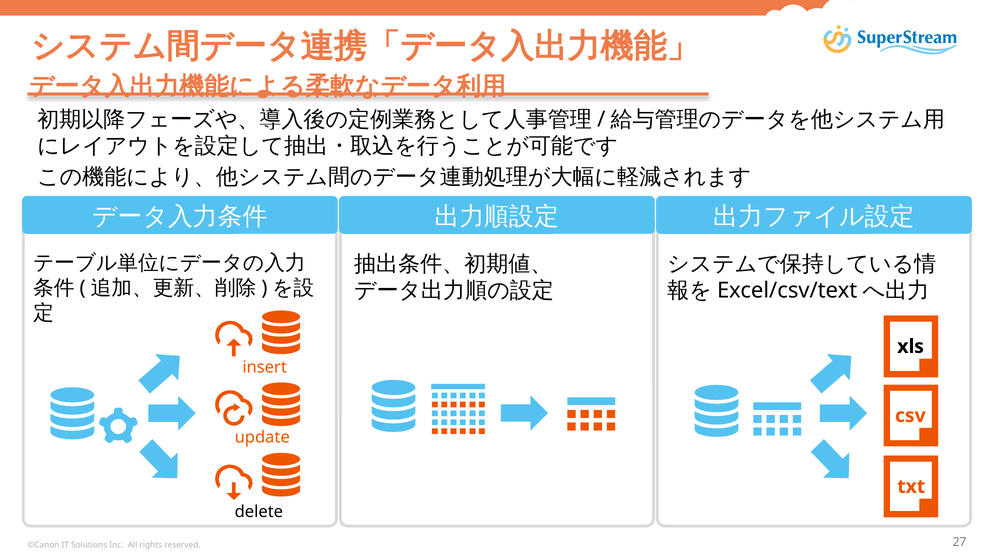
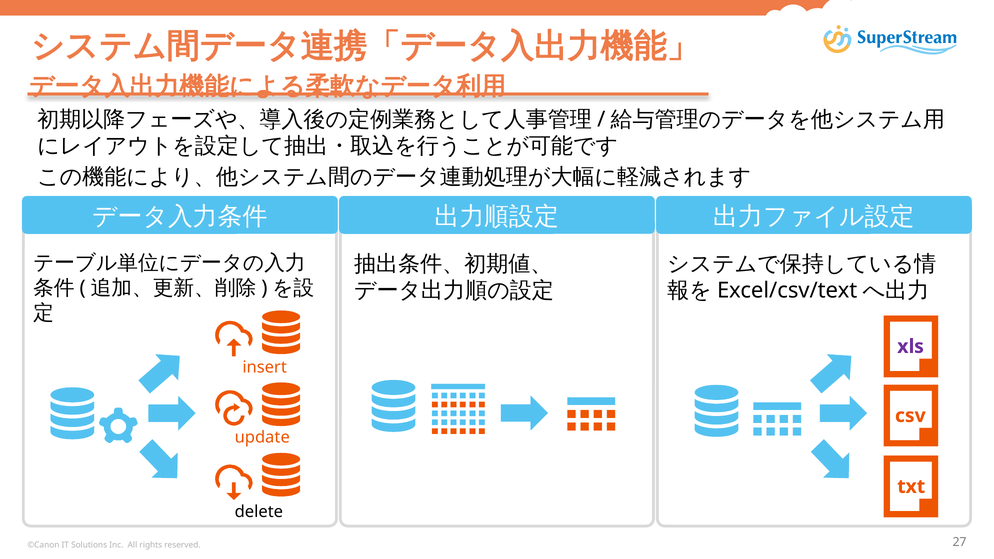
xls colour: black -> purple (911, 347)
